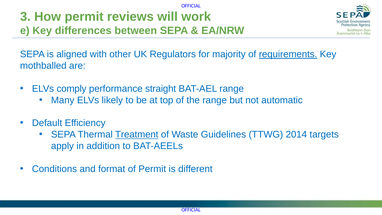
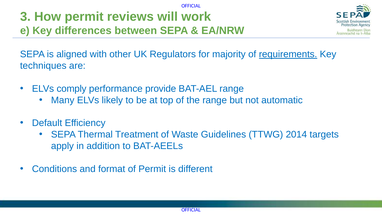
mothballed: mothballed -> techniques (43, 66)
straight: straight -> provide (161, 89)
Treatment underline: present -> none (137, 134)
